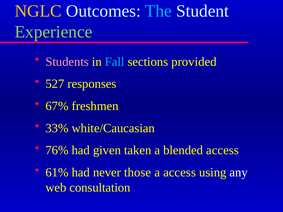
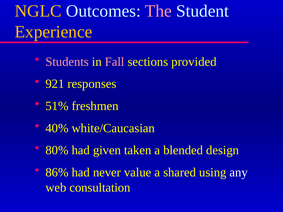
The colour: light blue -> pink (158, 11)
Experience colour: light green -> yellow (53, 32)
Fall colour: light blue -> pink (115, 62)
527: 527 -> 921 (55, 84)
67%: 67% -> 51% (57, 106)
33%: 33% -> 40% (57, 128)
76%: 76% -> 80% (57, 150)
blended access: access -> design (223, 150)
61%: 61% -> 86% (57, 173)
those: those -> value (138, 173)
a access: access -> shared (180, 173)
